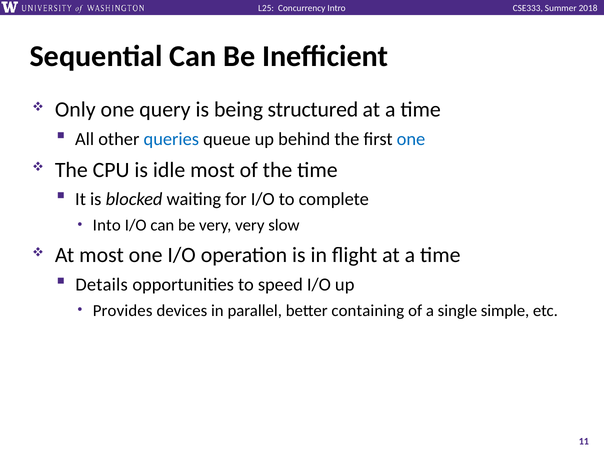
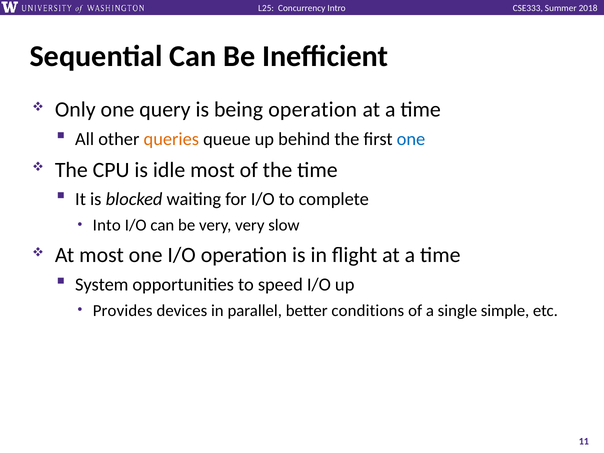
being structured: structured -> operation (313, 110)
queries colour: blue -> orange (171, 139)
Details: Details -> System (102, 285)
containing: containing -> conditions (368, 310)
